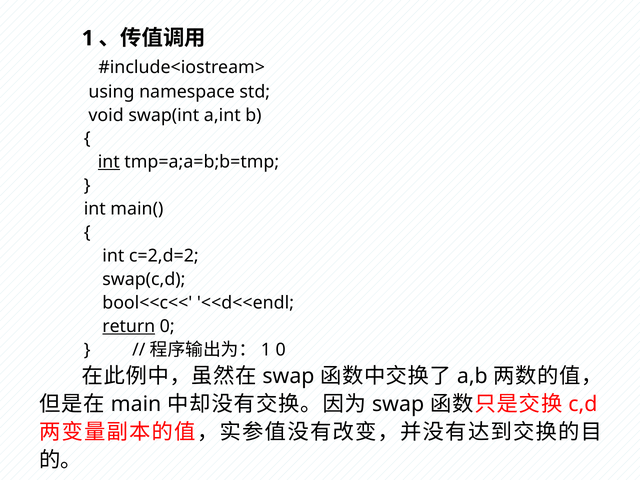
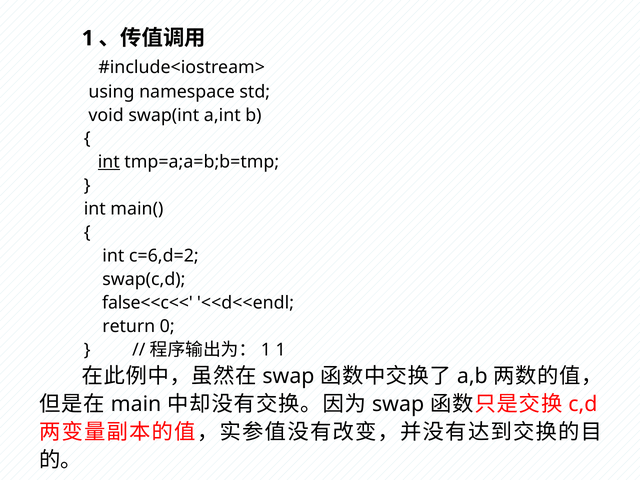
c=2,d=2: c=2,d=2 -> c=6,d=2 (164, 256)
bool<<c<<: bool<<c<< -> false<<c<< (147, 303)
return underline: present -> none (129, 326)
0: 0 -> 1 (281, 350)
